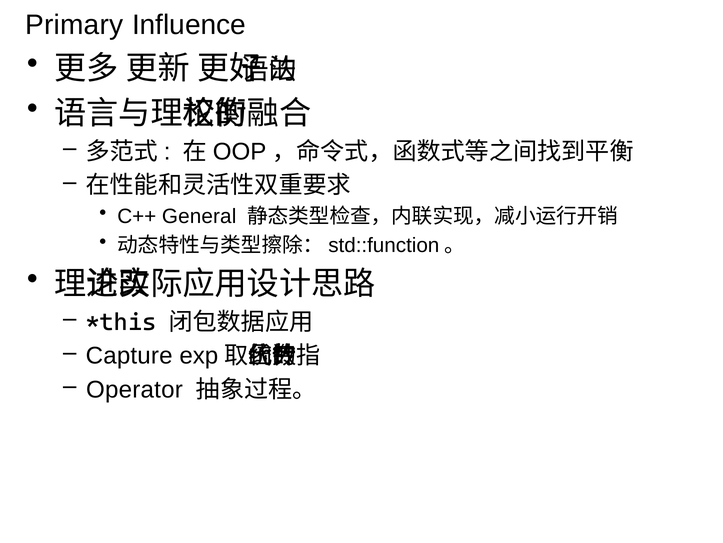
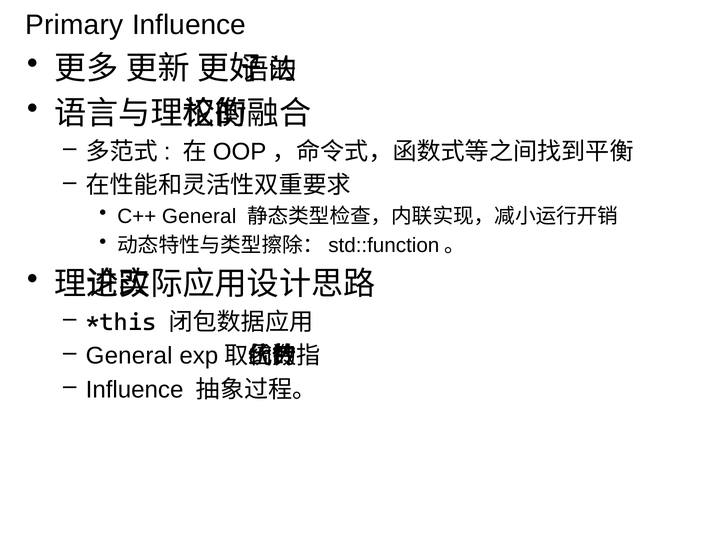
Capture: Capture -> General (129, 356)
Operator: Operator -> Influence (135, 389)
